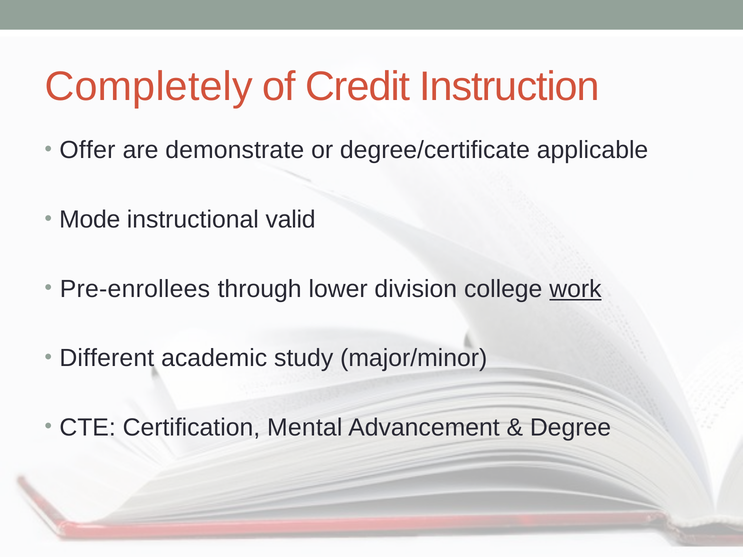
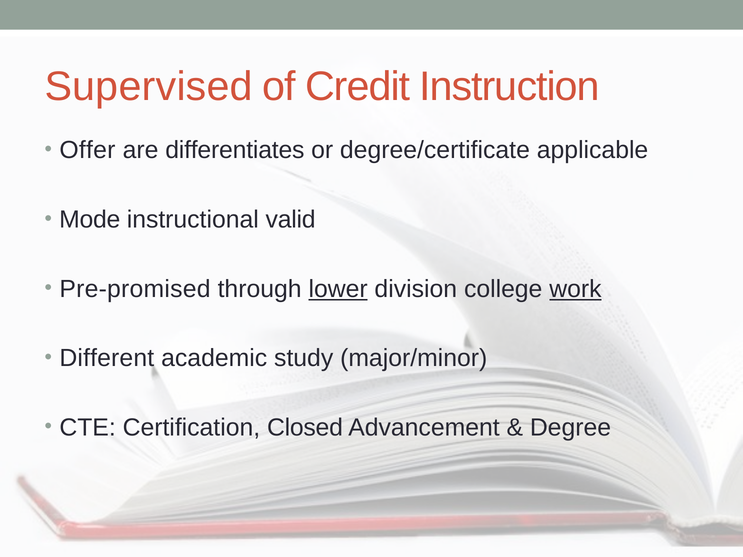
Completely: Completely -> Supervised (149, 86)
demonstrate: demonstrate -> differentiates (235, 150)
Pre-enrollees: Pre-enrollees -> Pre-promised (135, 289)
lower underline: none -> present (338, 289)
Mental: Mental -> Closed (305, 428)
